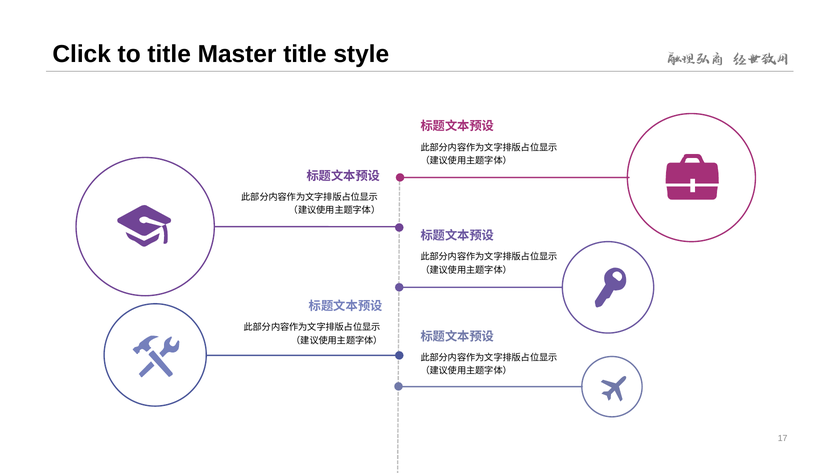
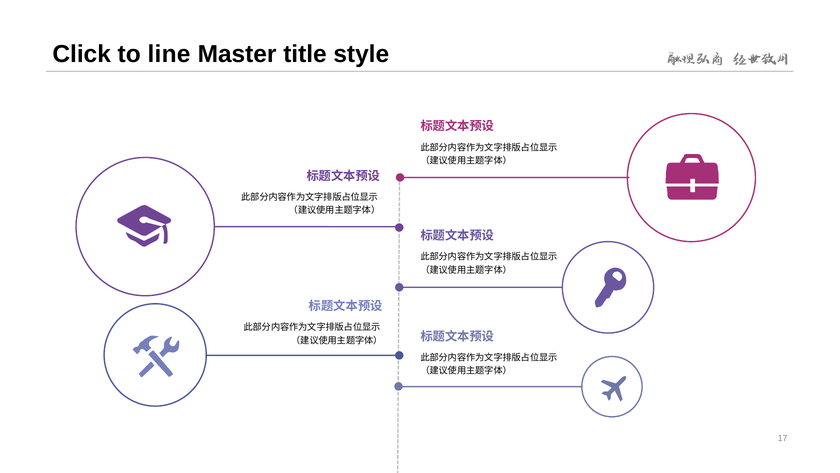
to title: title -> line (169, 54)
